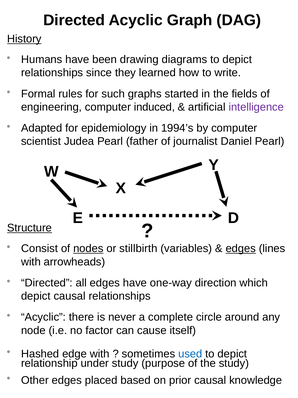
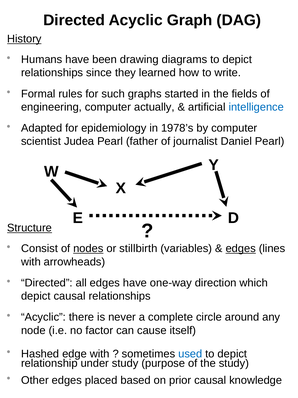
induced: induced -> actually (154, 107)
intelligence colour: purple -> blue (256, 107)
1994’s: 1994’s -> 1978’s (177, 128)
